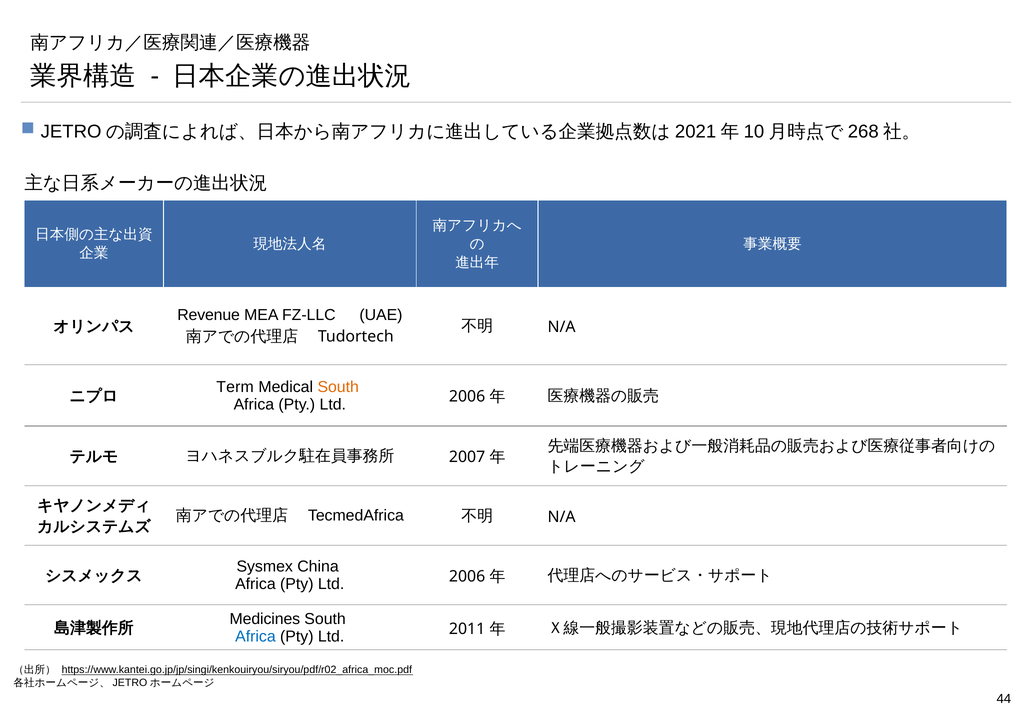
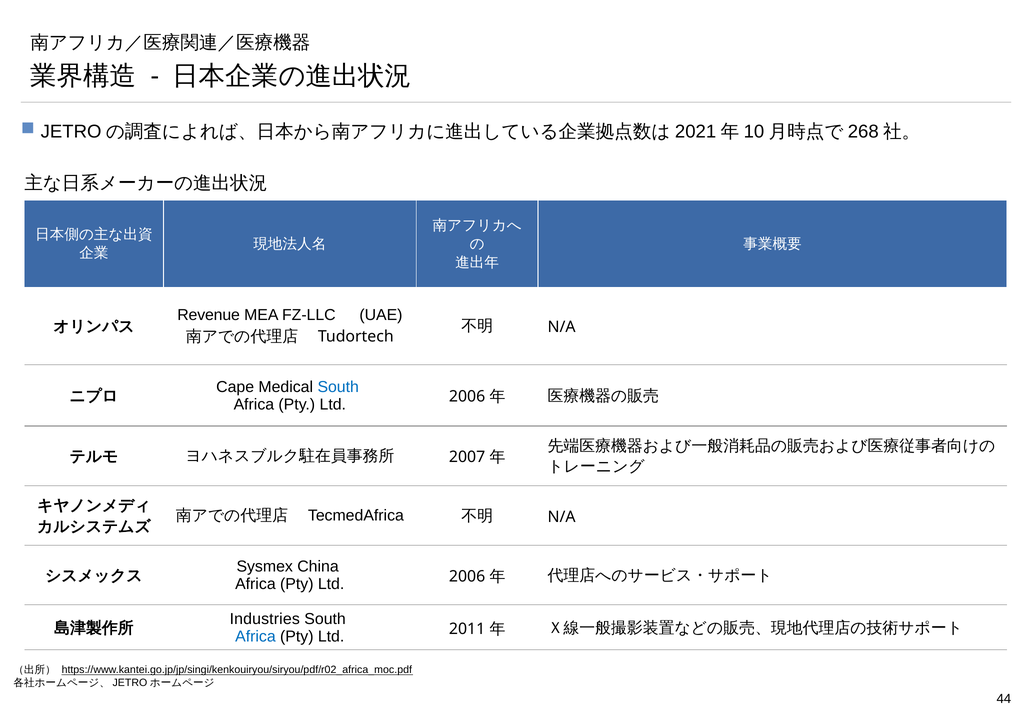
Term: Term -> Cape (235, 387)
South colour: orange -> blue (338, 387)
Medicines: Medicines -> Industries (265, 619)
